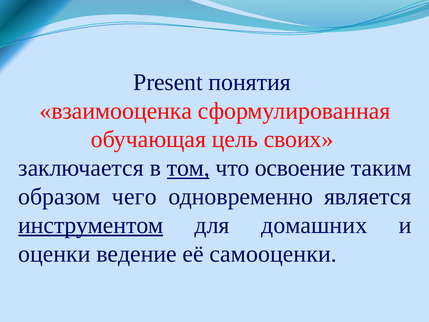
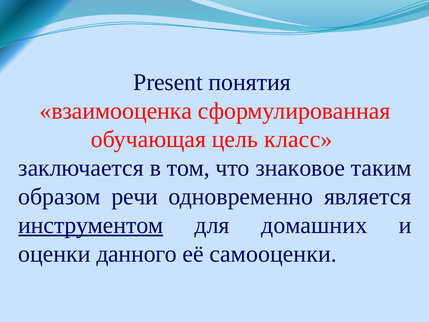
своих: своих -> класс (298, 139)
том underline: present -> none (188, 168)
освоение: освоение -> знаковое (300, 168)
чего: чего -> речи (135, 197)
ведение: ведение -> данного (137, 254)
